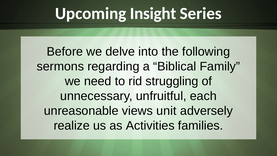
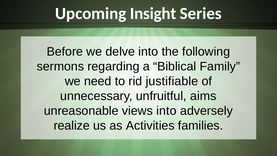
struggling: struggling -> justifiable (172, 81)
each: each -> aims (203, 96)
views unit: unit -> into (166, 111)
